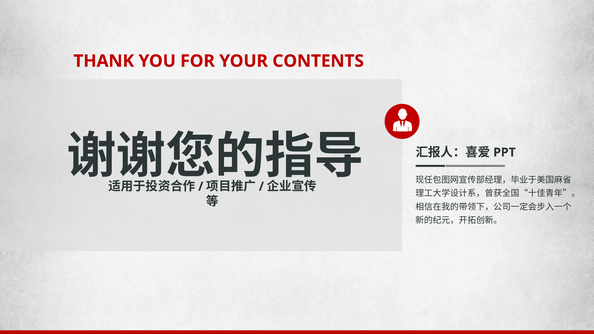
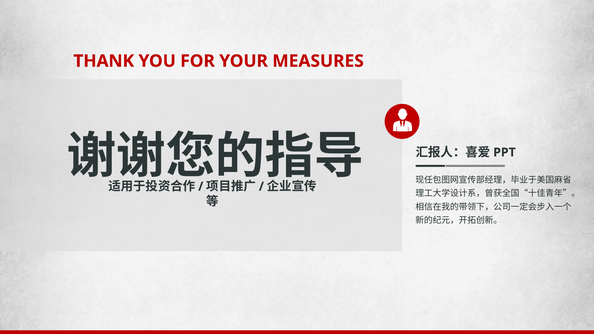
CONTENTS: CONTENTS -> MEASURES (318, 61)
